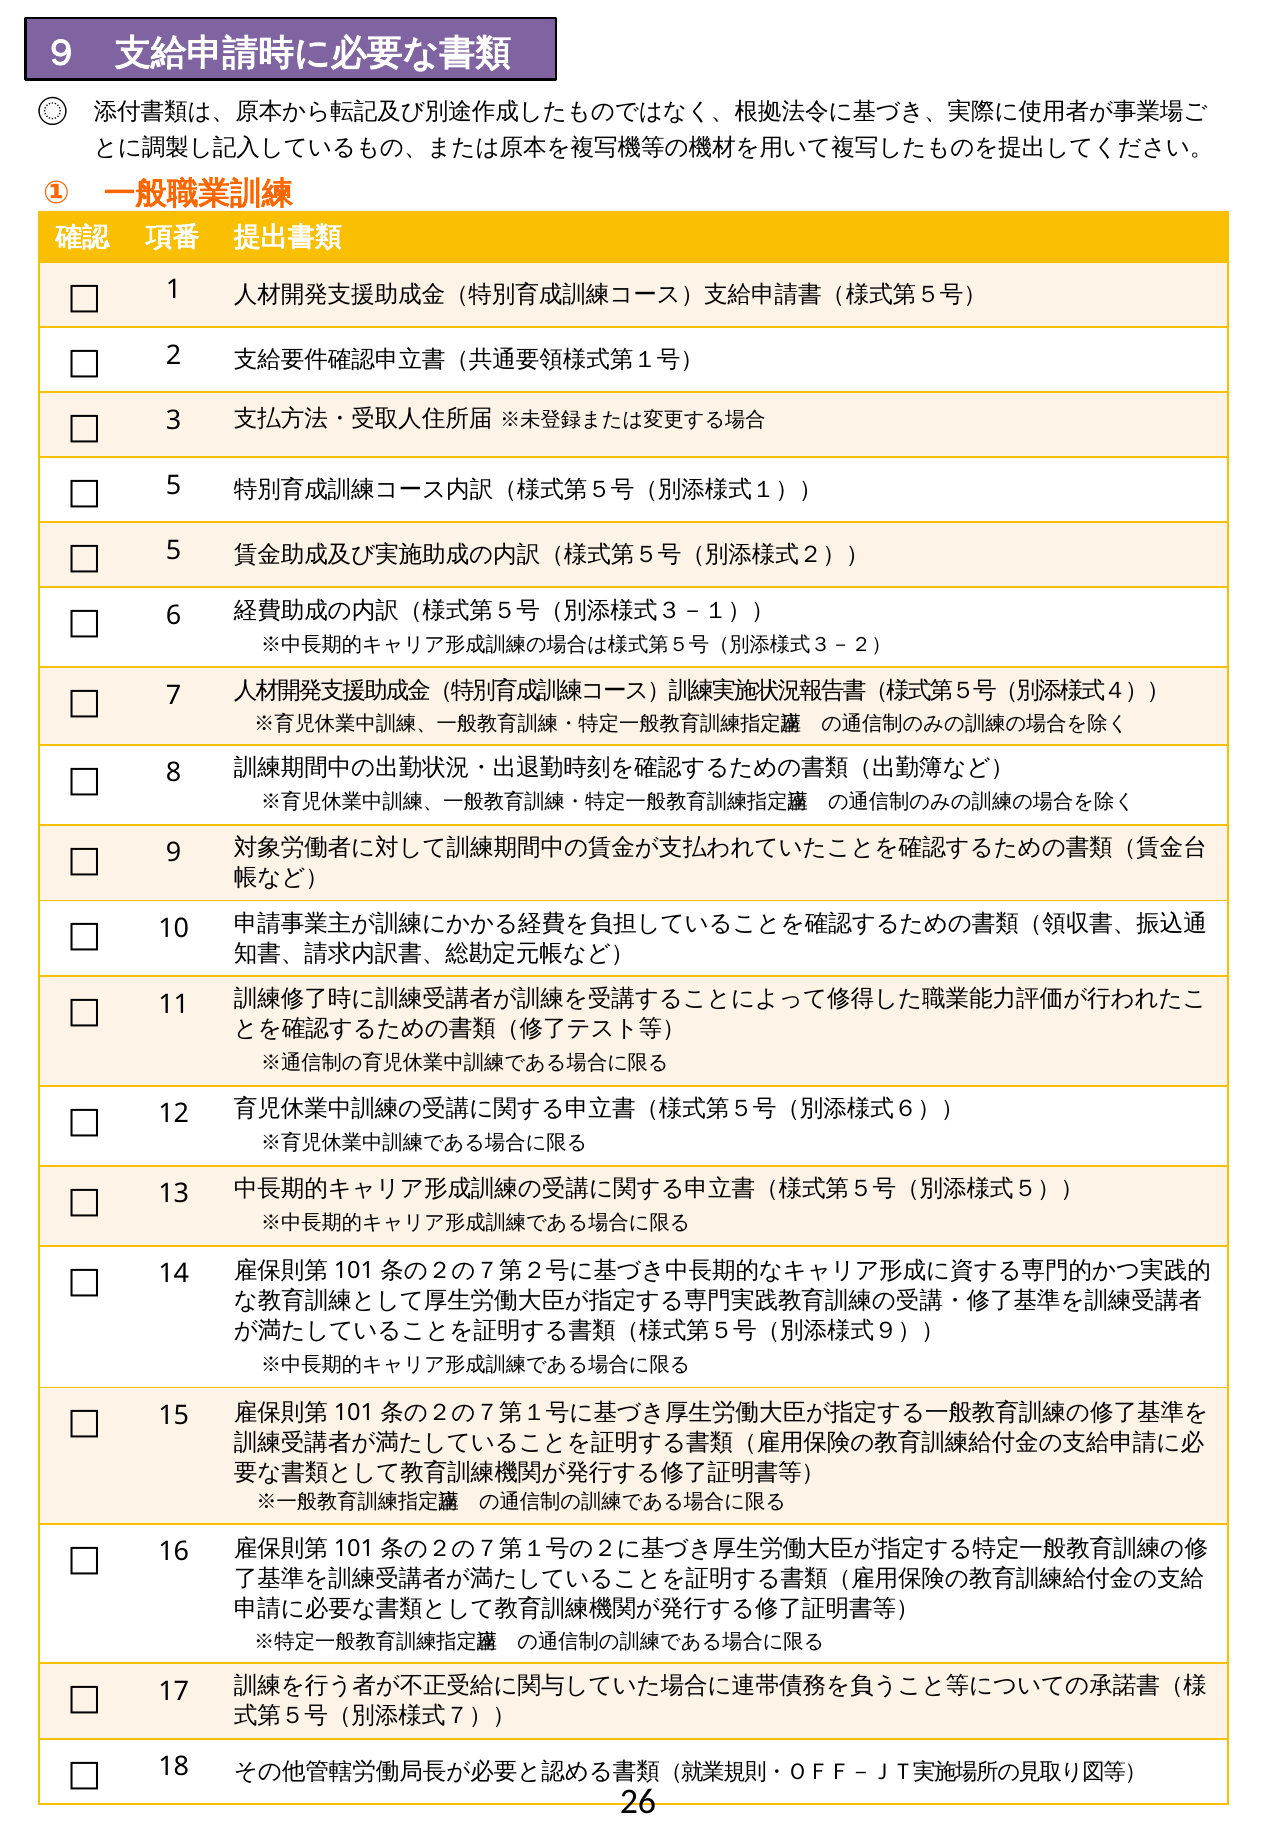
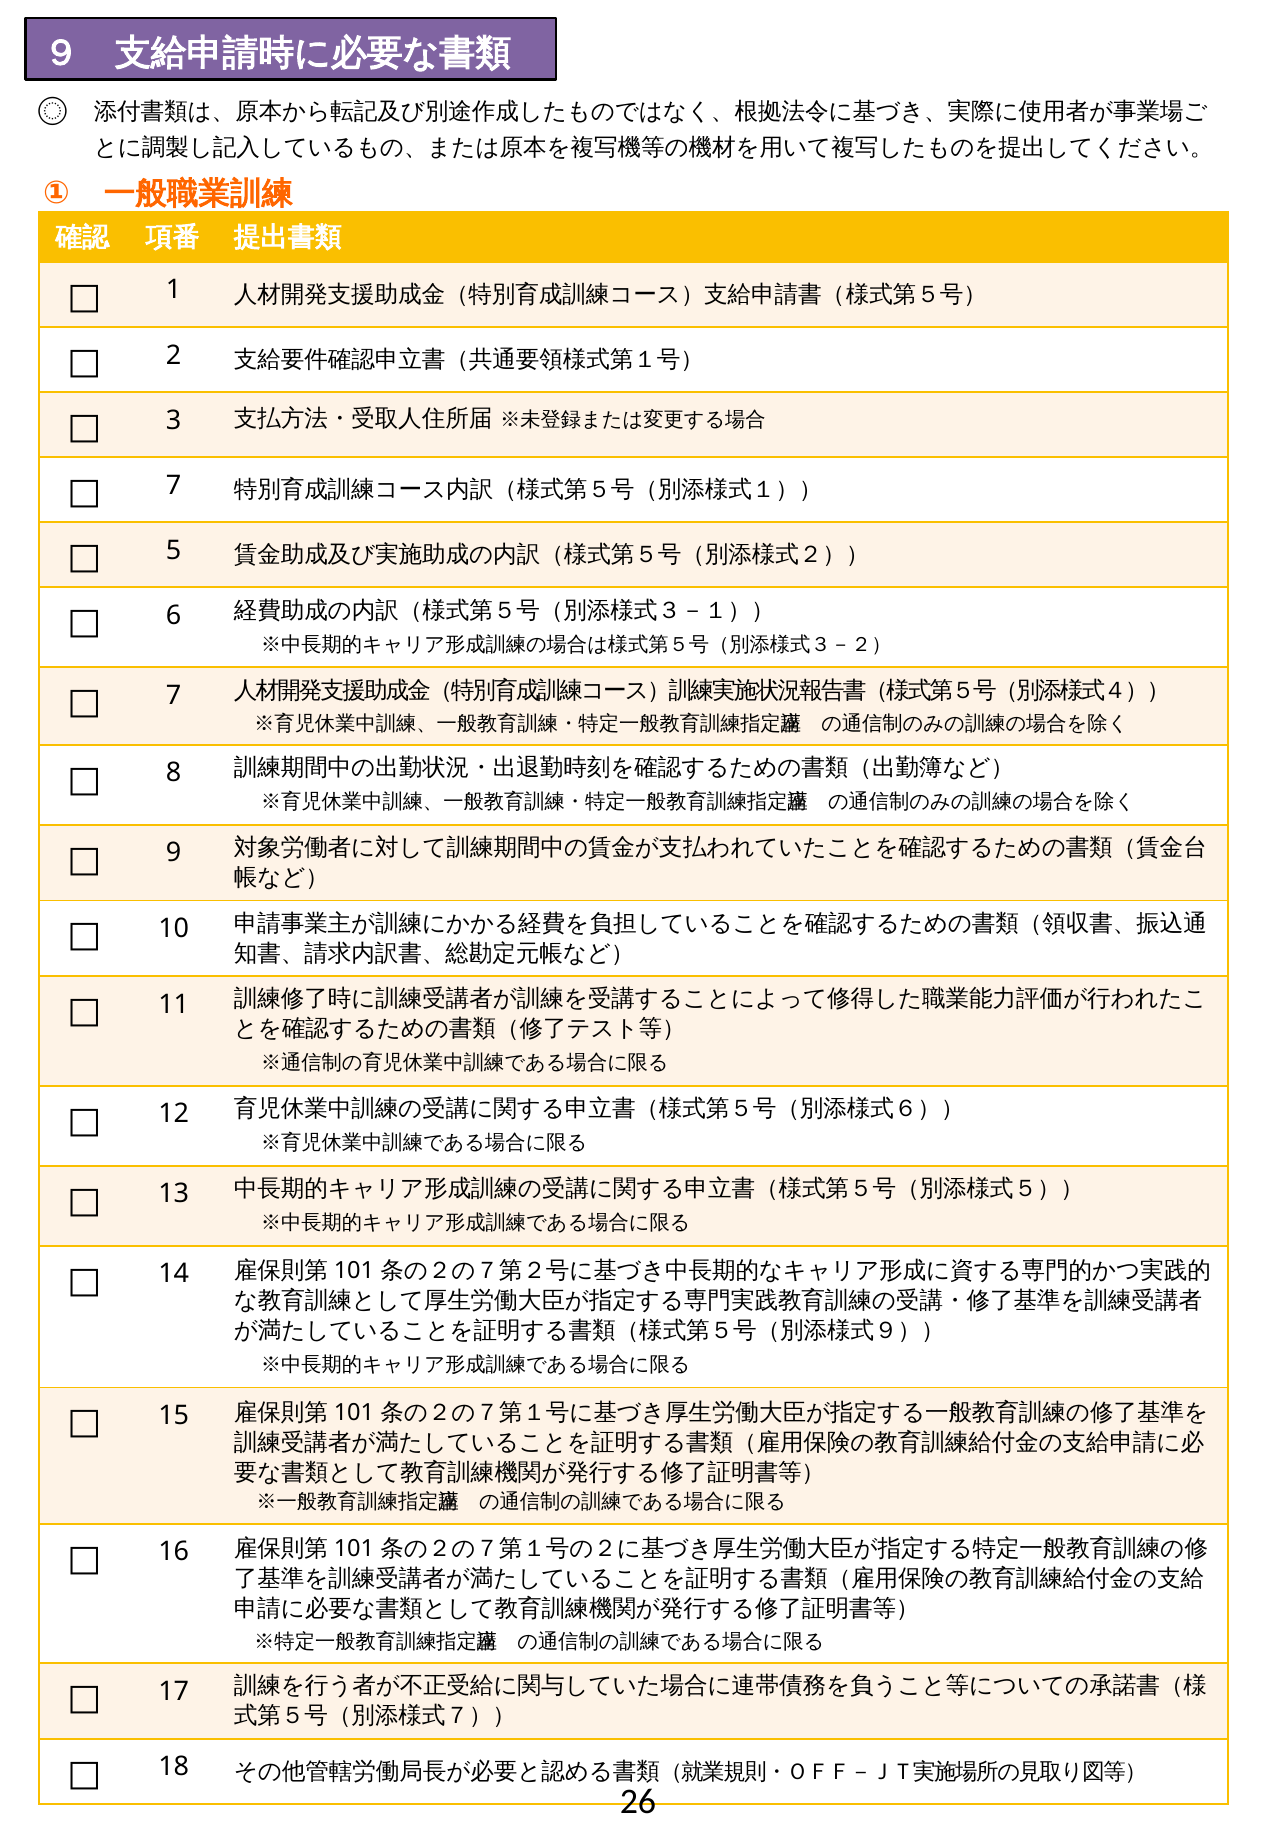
5: 5 -> 7 (174, 486)
